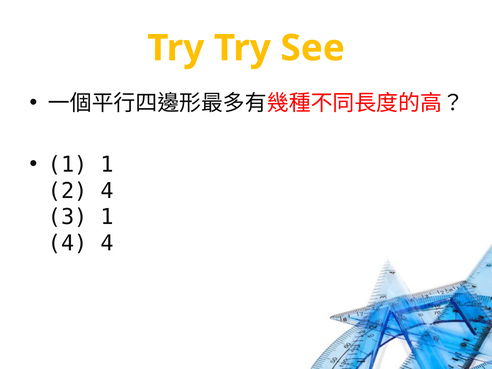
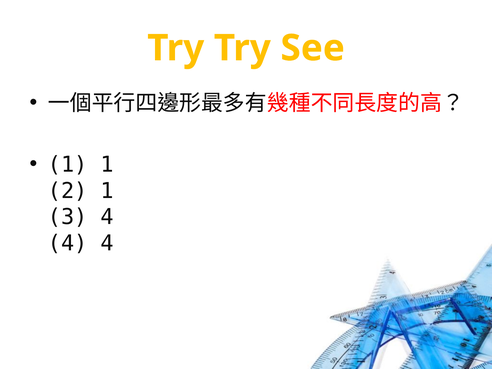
2 4: 4 -> 1 (107, 191)
3 1: 1 -> 4 (107, 217)
